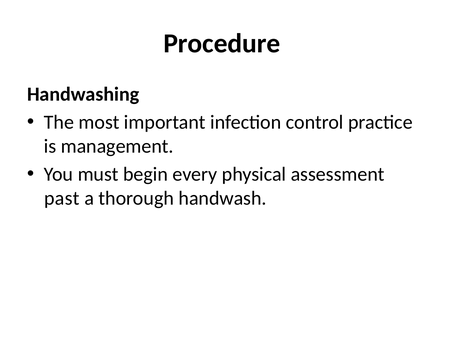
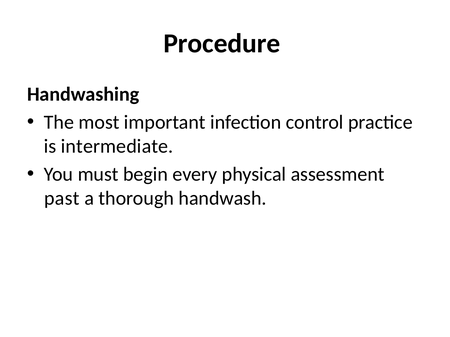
management: management -> intermediate (117, 146)
